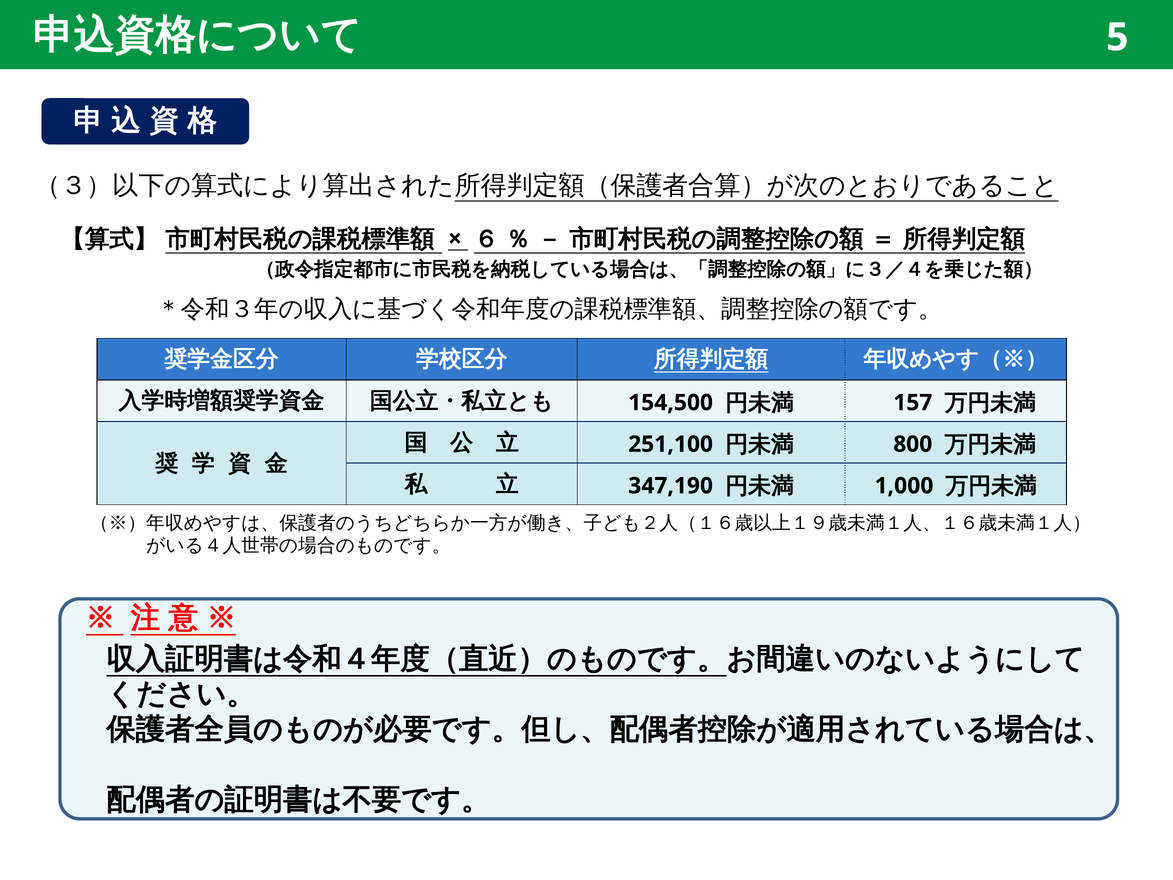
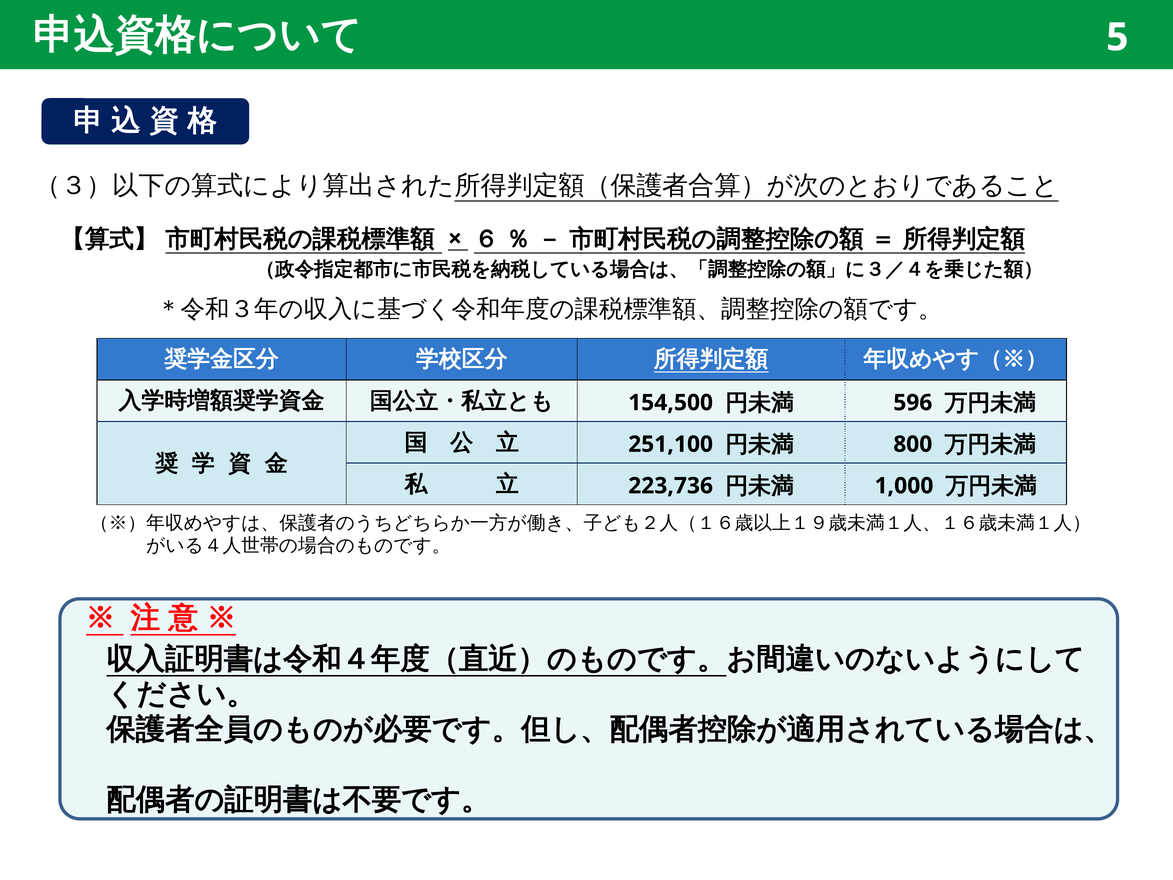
157: 157 -> 596 (913, 403)
347,190: 347,190 -> 223,736 (671, 486)
